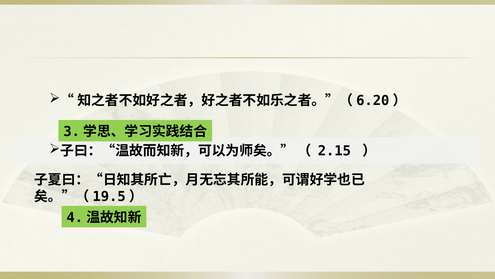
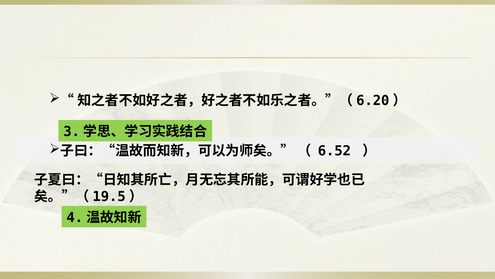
2.15: 2.15 -> 6.52 (334, 151)
